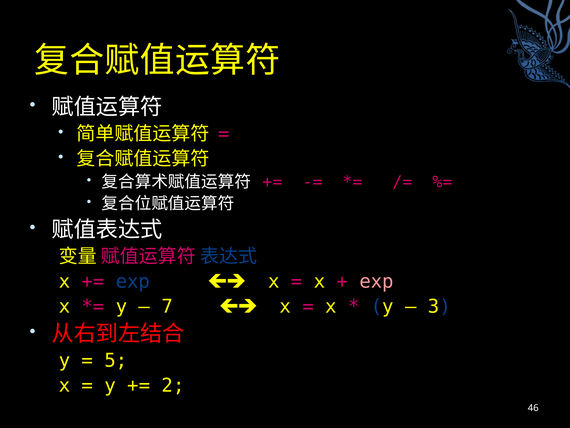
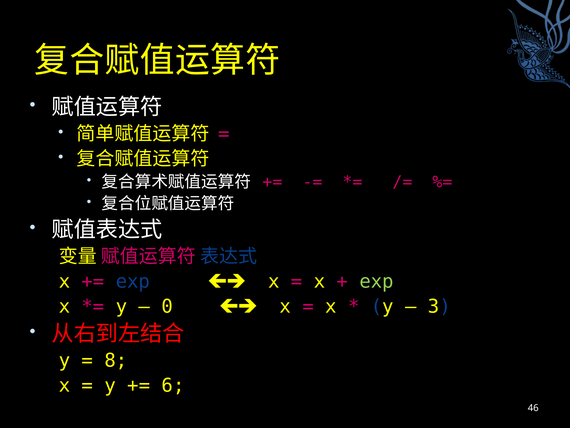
exp colour: pink -> light green (377, 281)
7: 7 -> 0 (167, 306)
5: 5 -> 8 (116, 360)
2: 2 -> 6 (173, 385)
